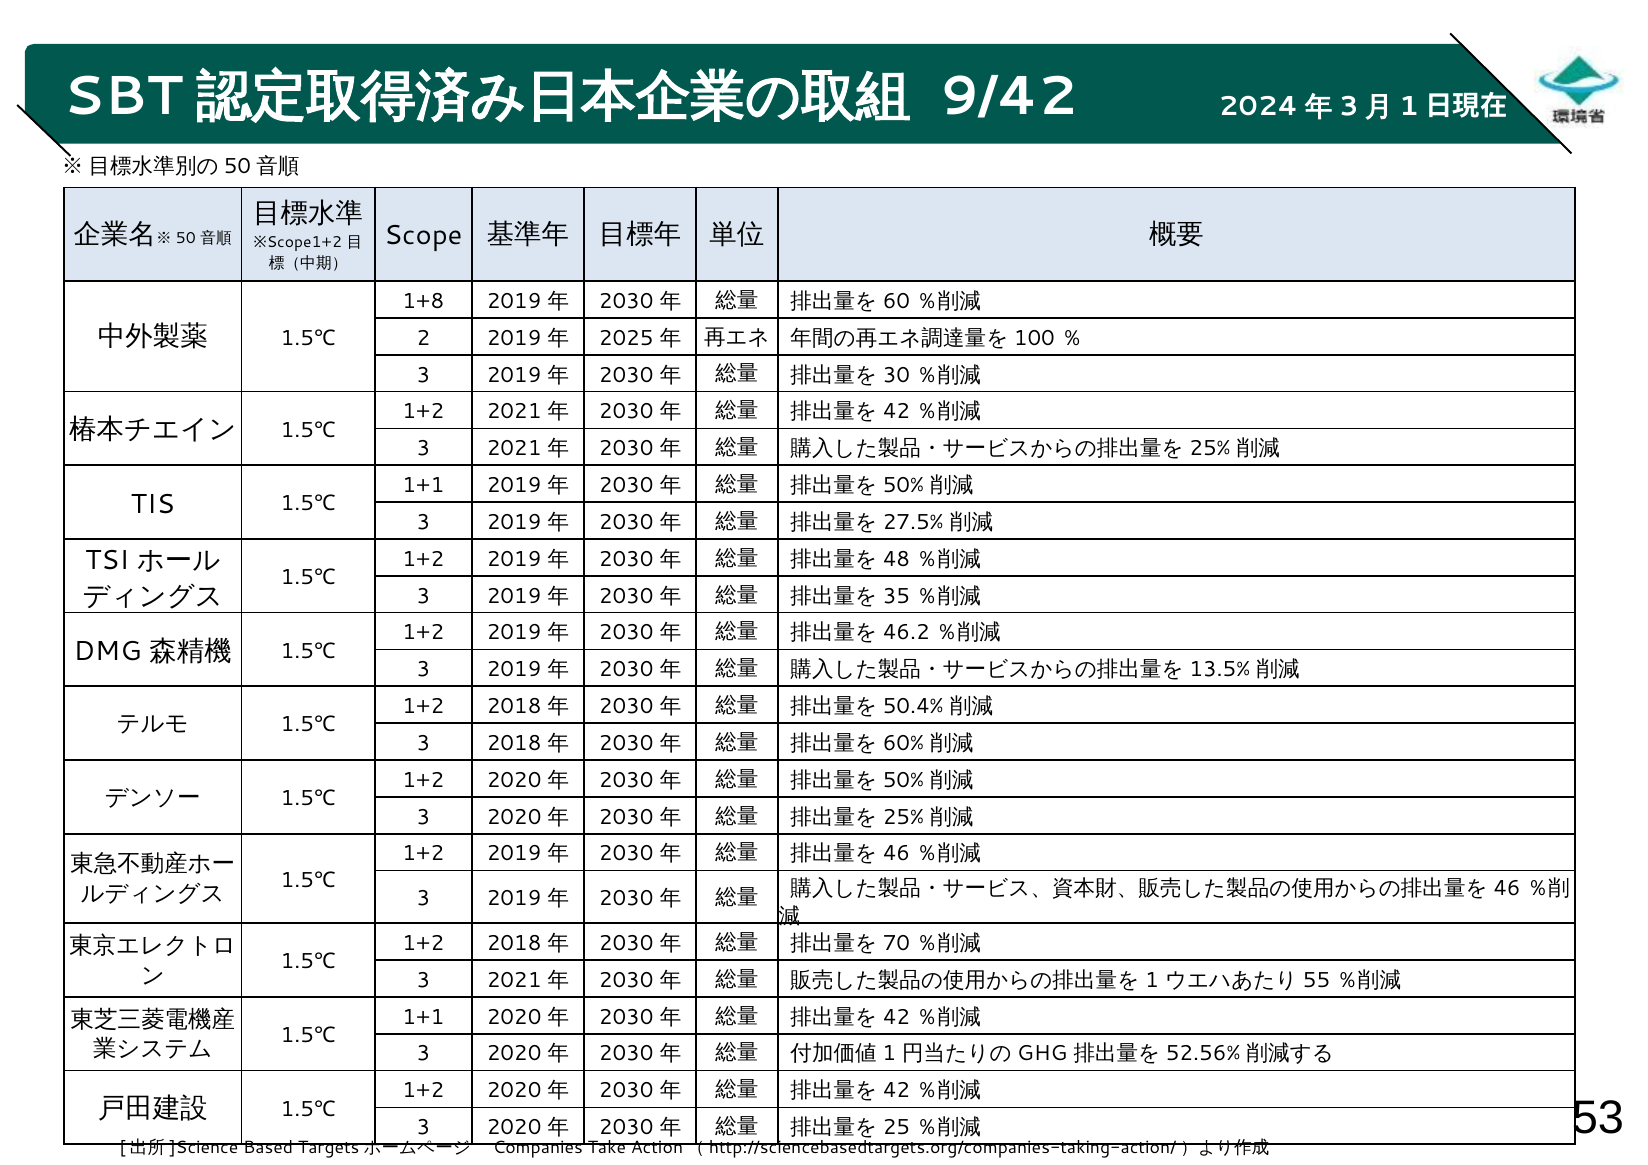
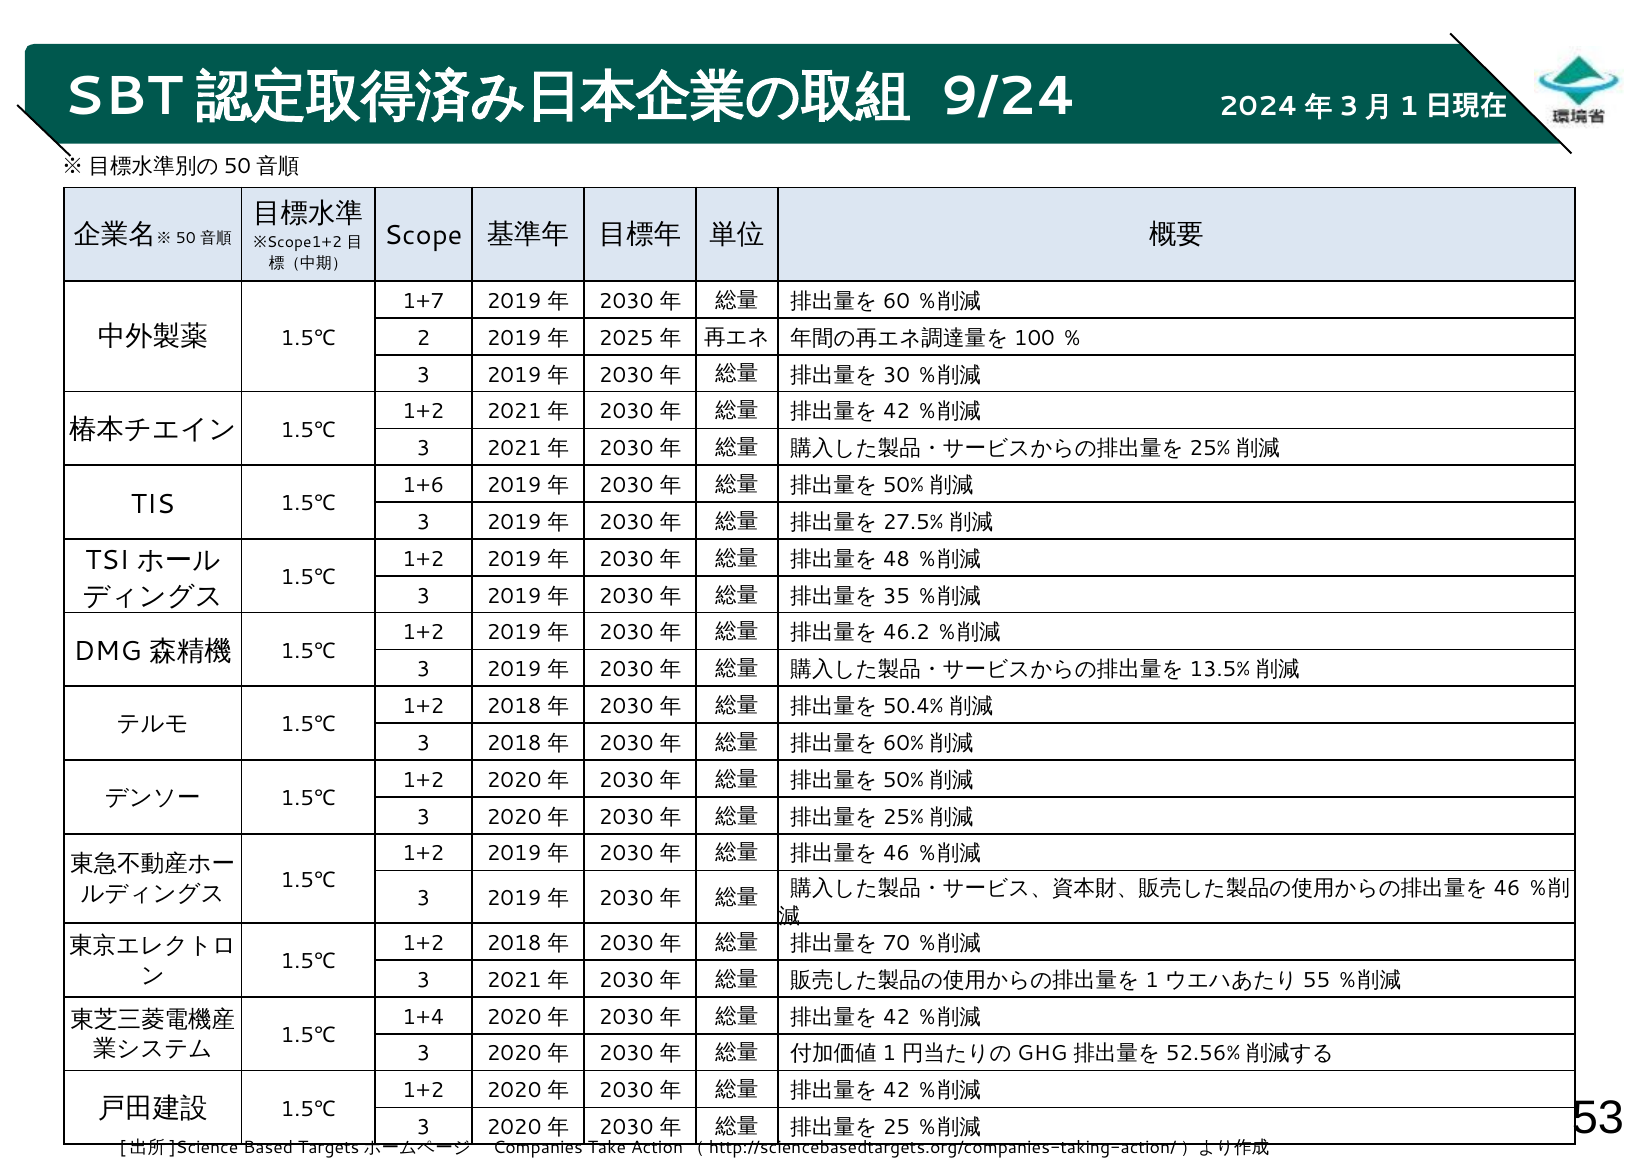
9/42: 9/42 -> 9/24 (1009, 96)
1+8: 1+8 -> 1+7 (423, 301)
1+1: 1+1 -> 1+6 (423, 486)
1+1: 1+1 -> 1+4 (423, 1017)
